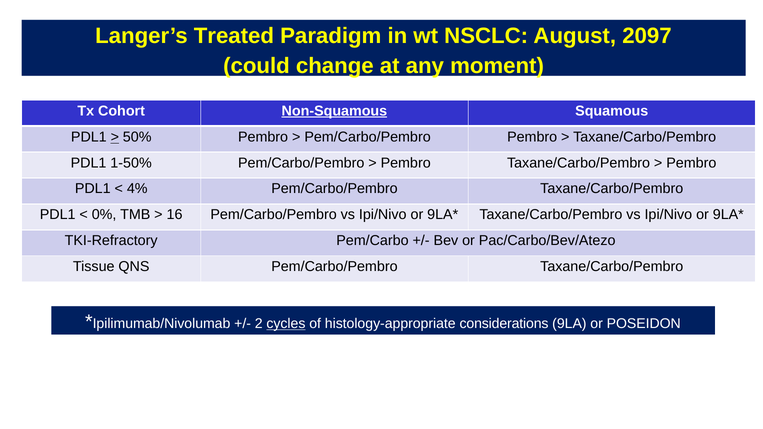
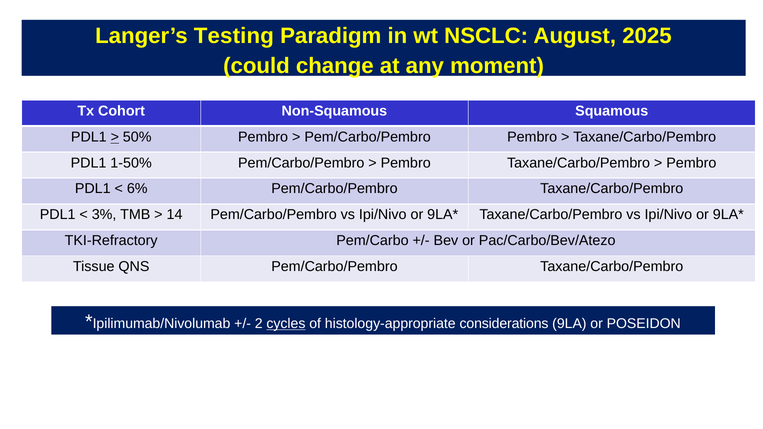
Treated: Treated -> Testing (234, 36)
2097: 2097 -> 2025 (647, 36)
Non-Squamous underline: present -> none (334, 111)
4%: 4% -> 6% (137, 189)
0%: 0% -> 3% (104, 215)
16: 16 -> 14 (175, 215)
